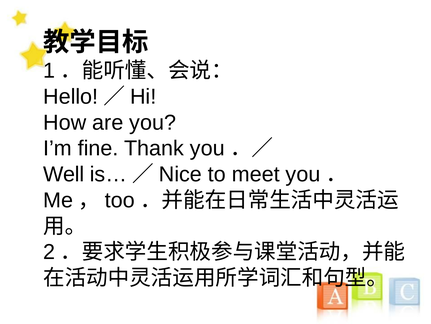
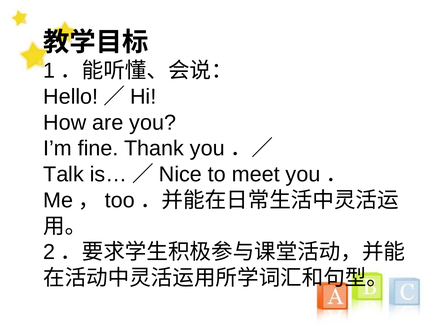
Well: Well -> Talk (64, 174)
